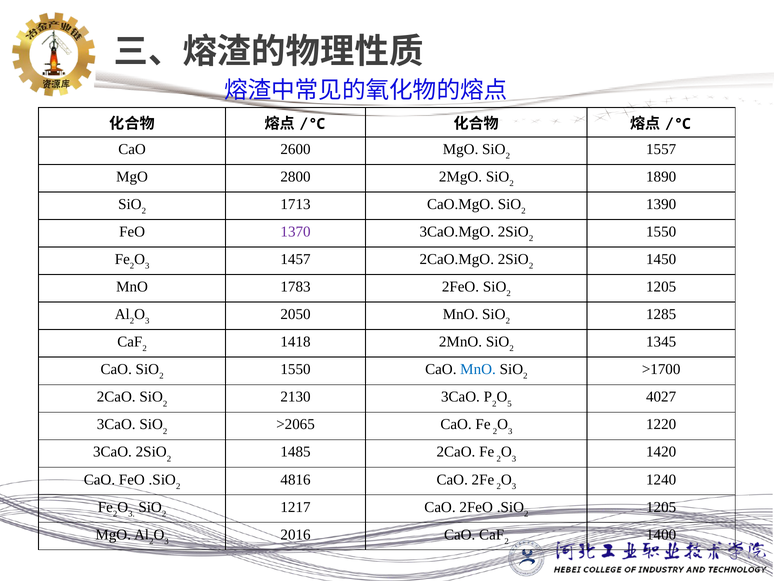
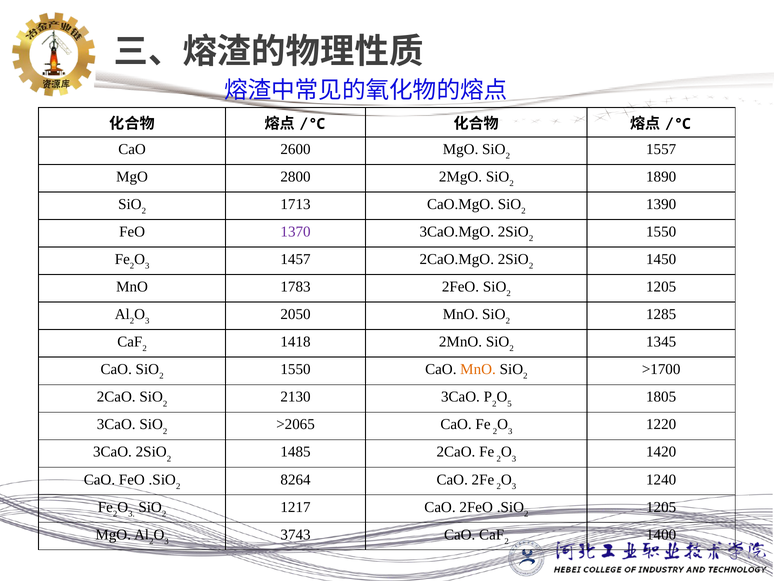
MnO colour: blue -> orange (478, 369)
4027: 4027 -> 1805 (661, 397)
4816: 4816 -> 8264 (296, 479)
2016: 2016 -> 3743 (296, 534)
